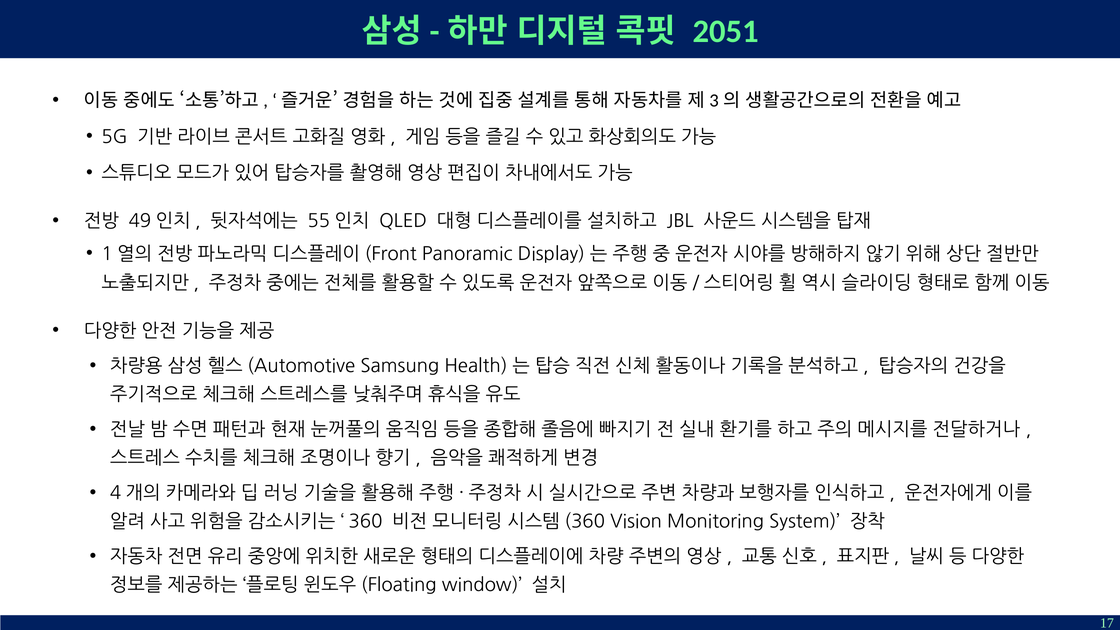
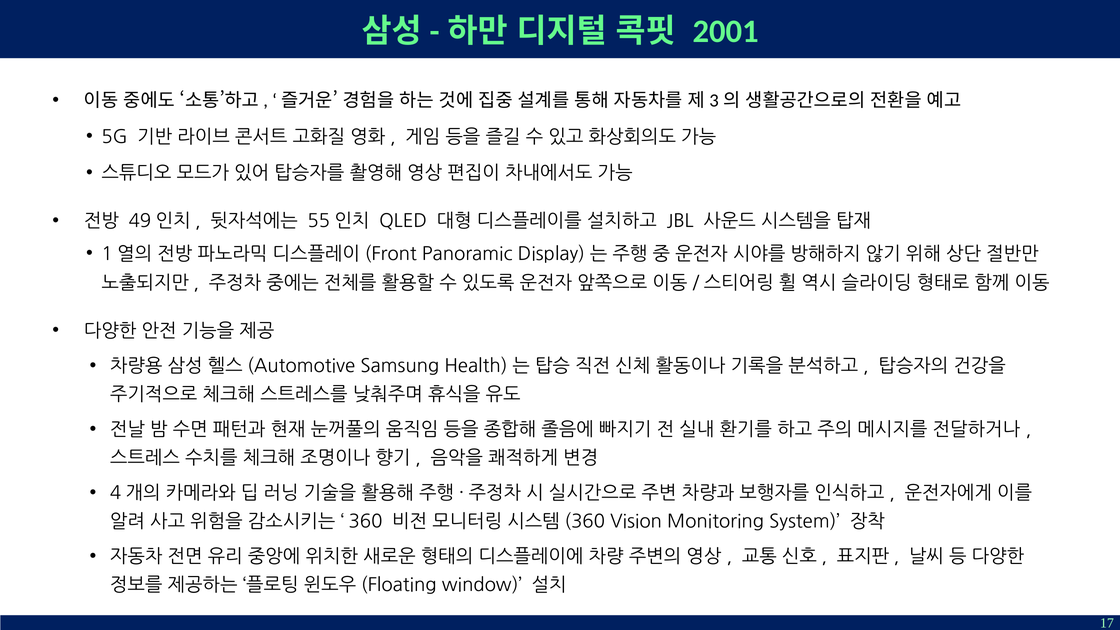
2051: 2051 -> 2001 (726, 31)
